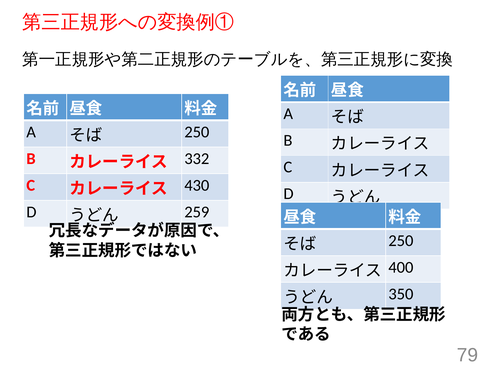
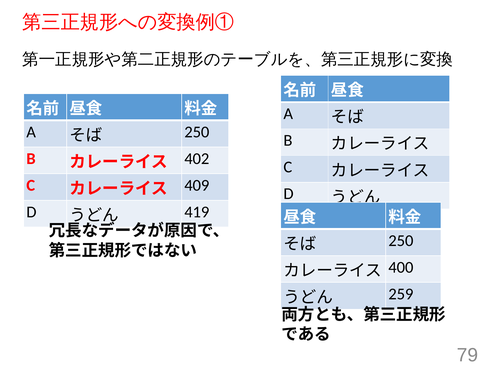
332: 332 -> 402 (197, 158)
430: 430 -> 409 (197, 185)
259: 259 -> 419 (197, 212)
350: 350 -> 259 (401, 294)
